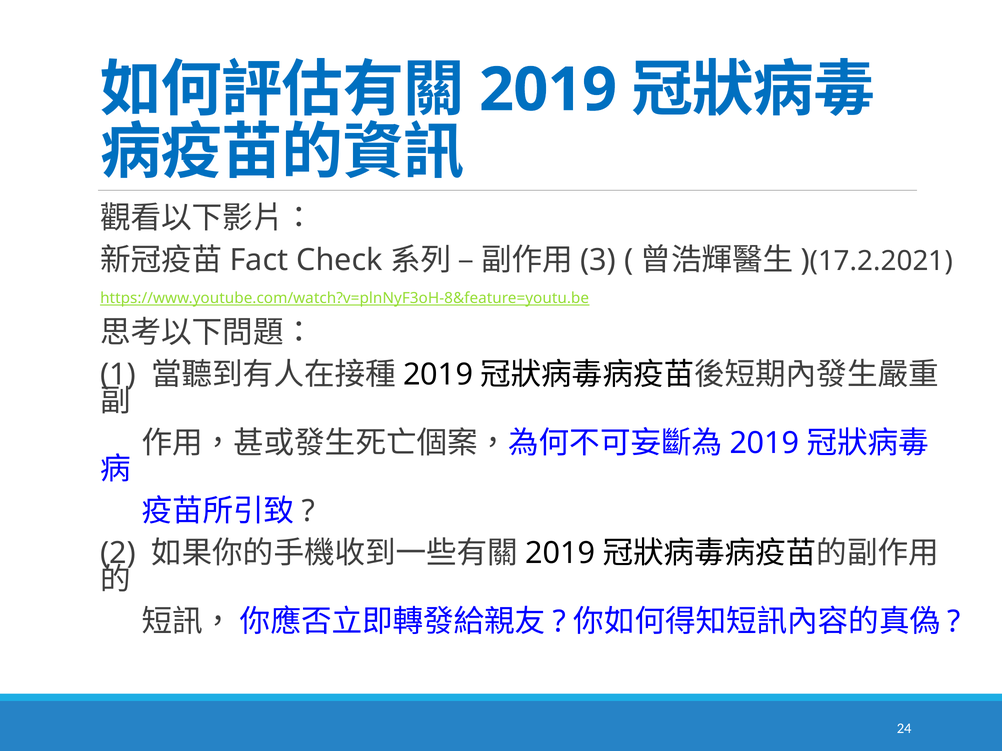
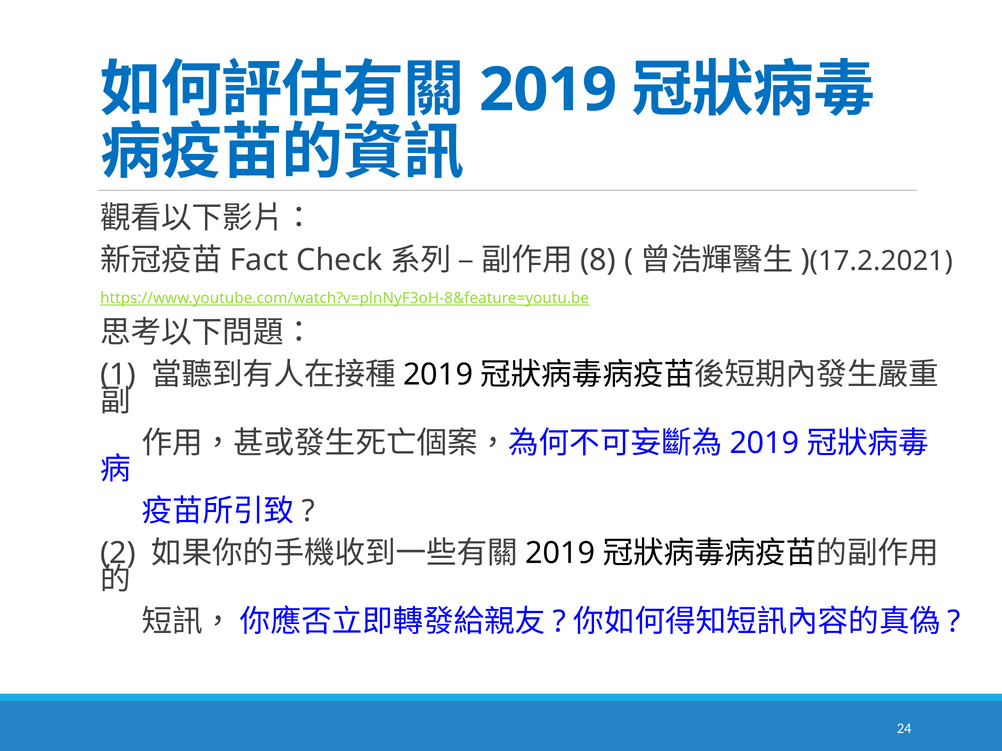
3: 3 -> 8 (598, 260)
